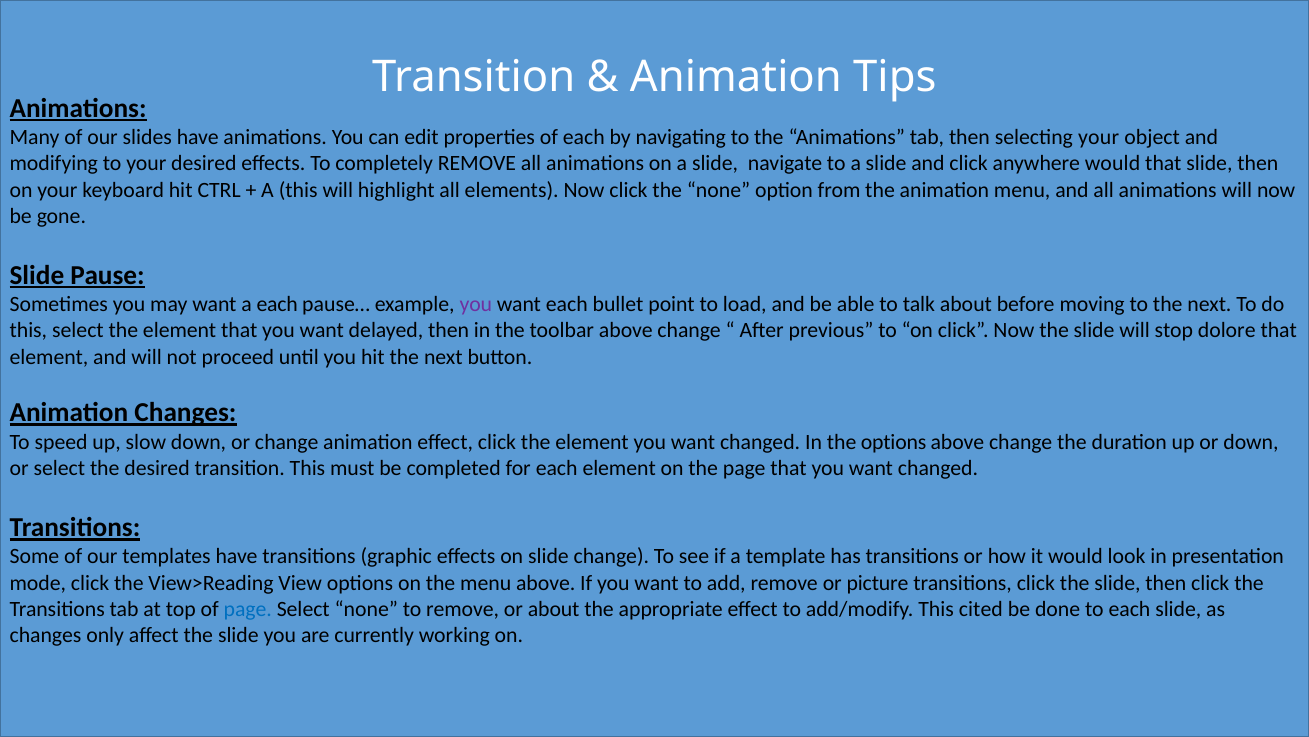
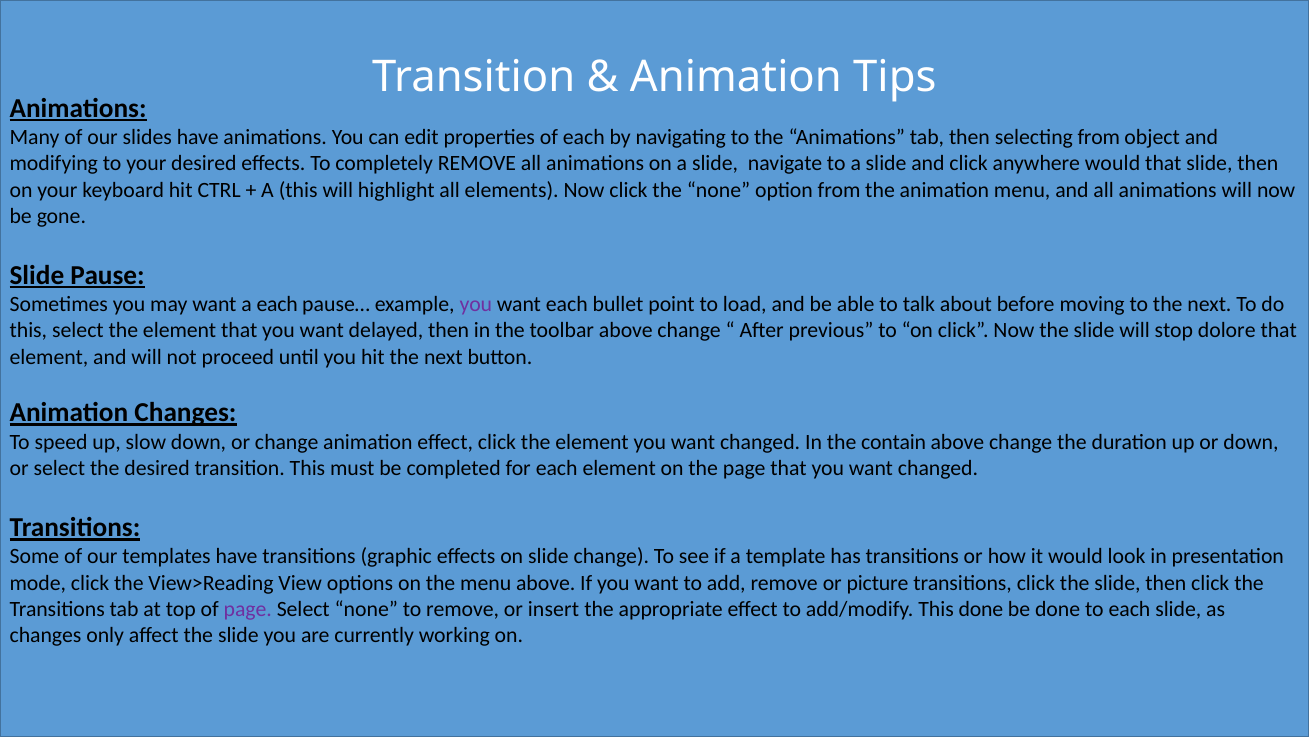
selecting your: your -> from (1099, 137)
the options: options -> contain (894, 442)
page colour: blue -> purple (248, 608)
or about: about -> insert (554, 608)
This cited: cited -> done (981, 608)
